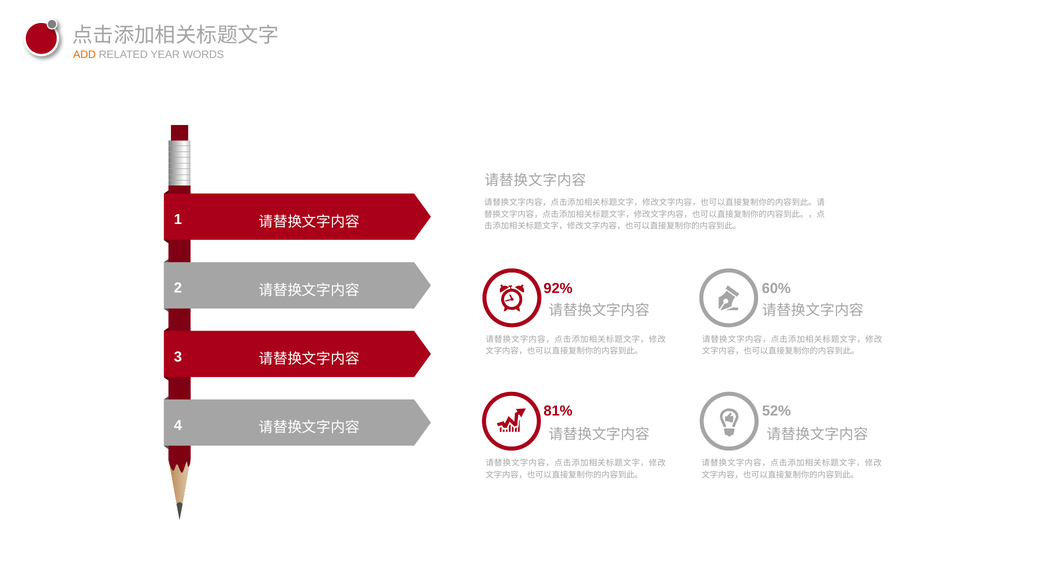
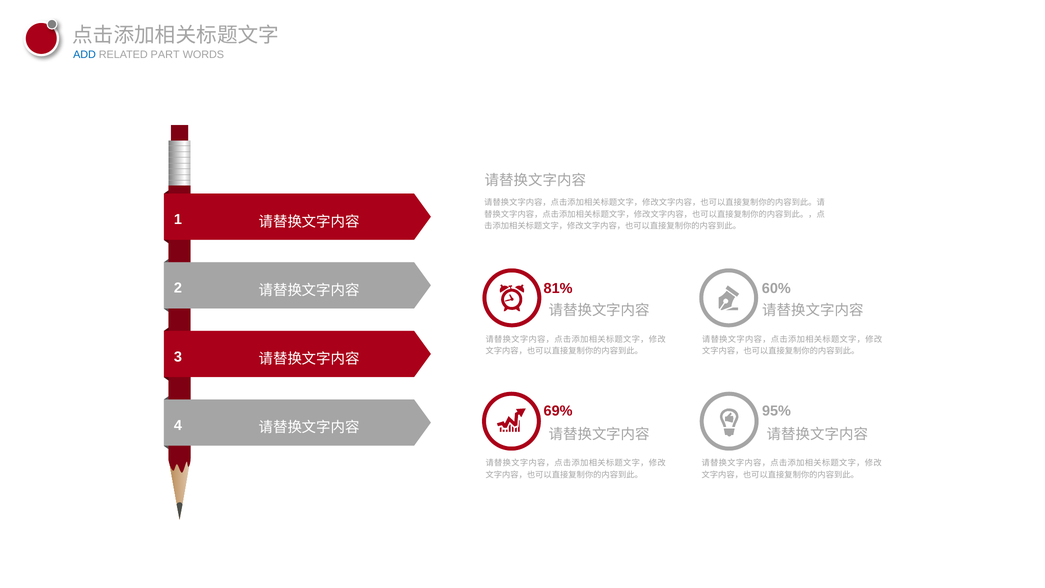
ADD colour: orange -> blue (85, 55)
YEAR: YEAR -> PART (165, 55)
92%: 92% -> 81% (558, 288)
81%: 81% -> 69% (558, 411)
52%: 52% -> 95% (776, 411)
